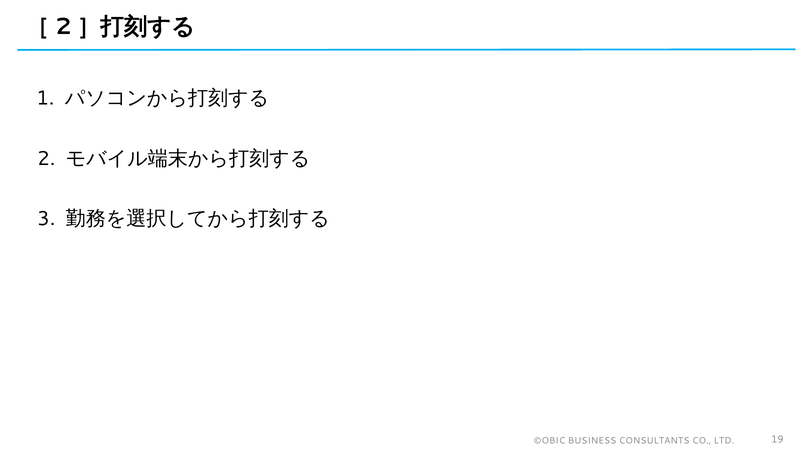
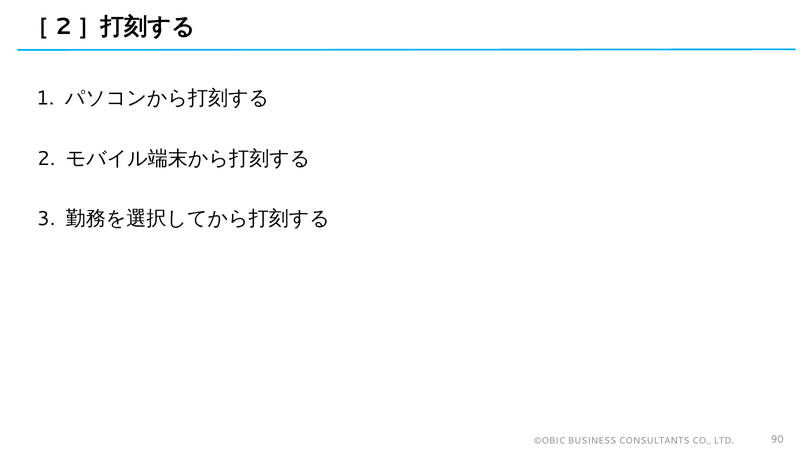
19: 19 -> 90 (777, 439)
